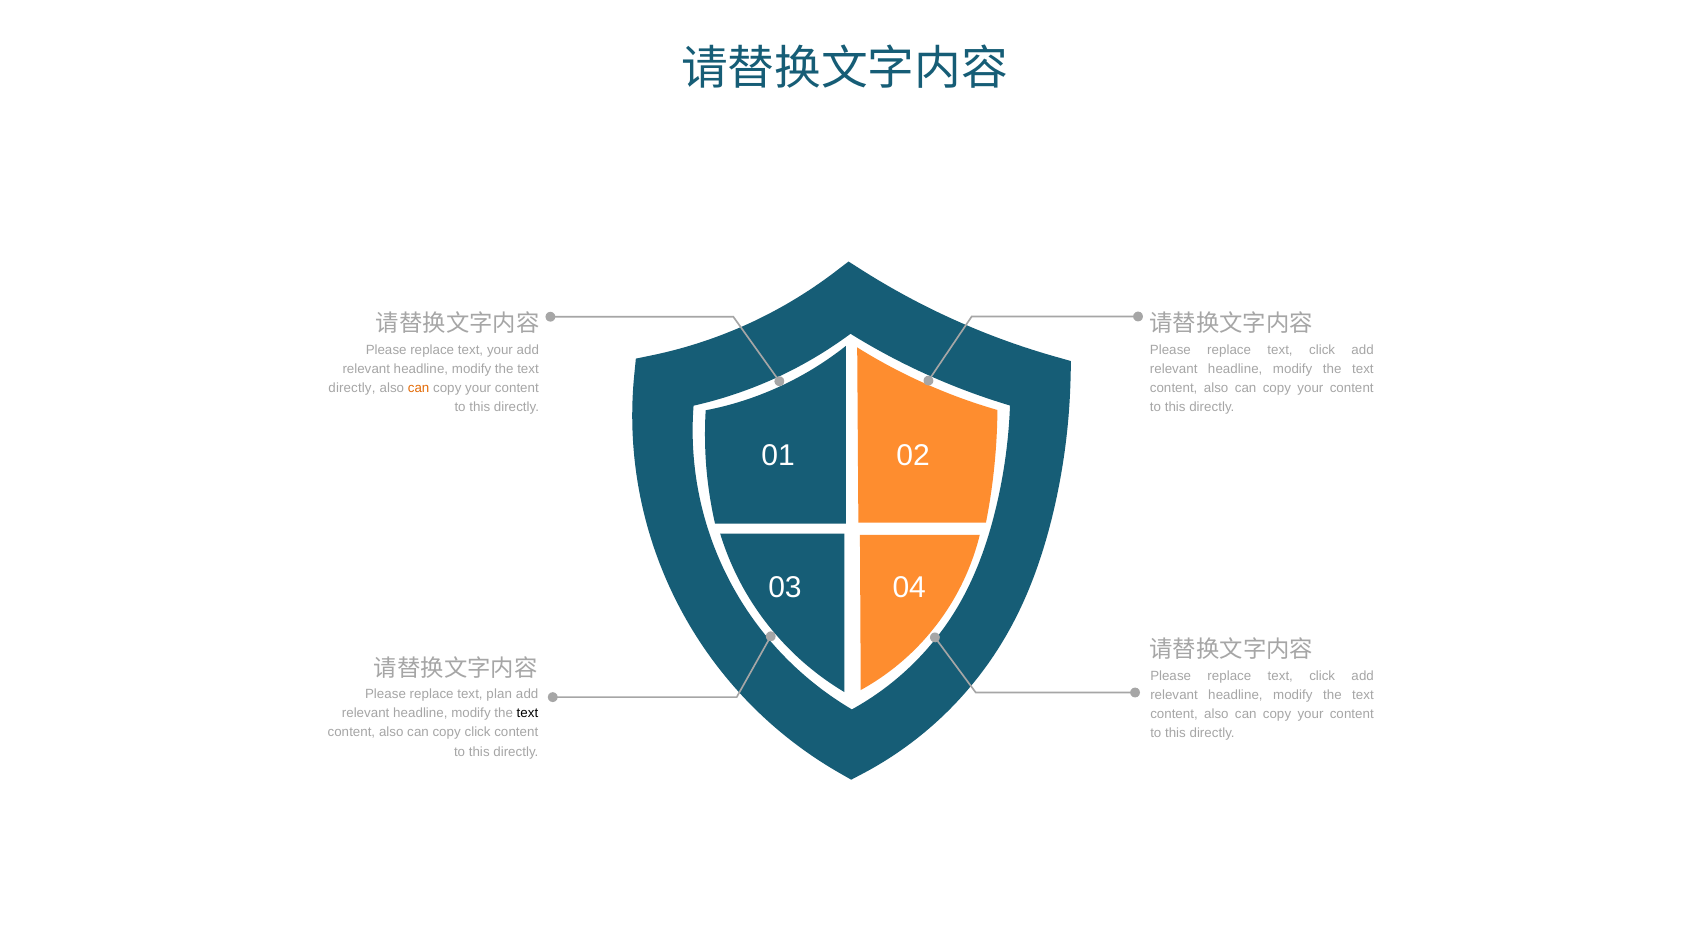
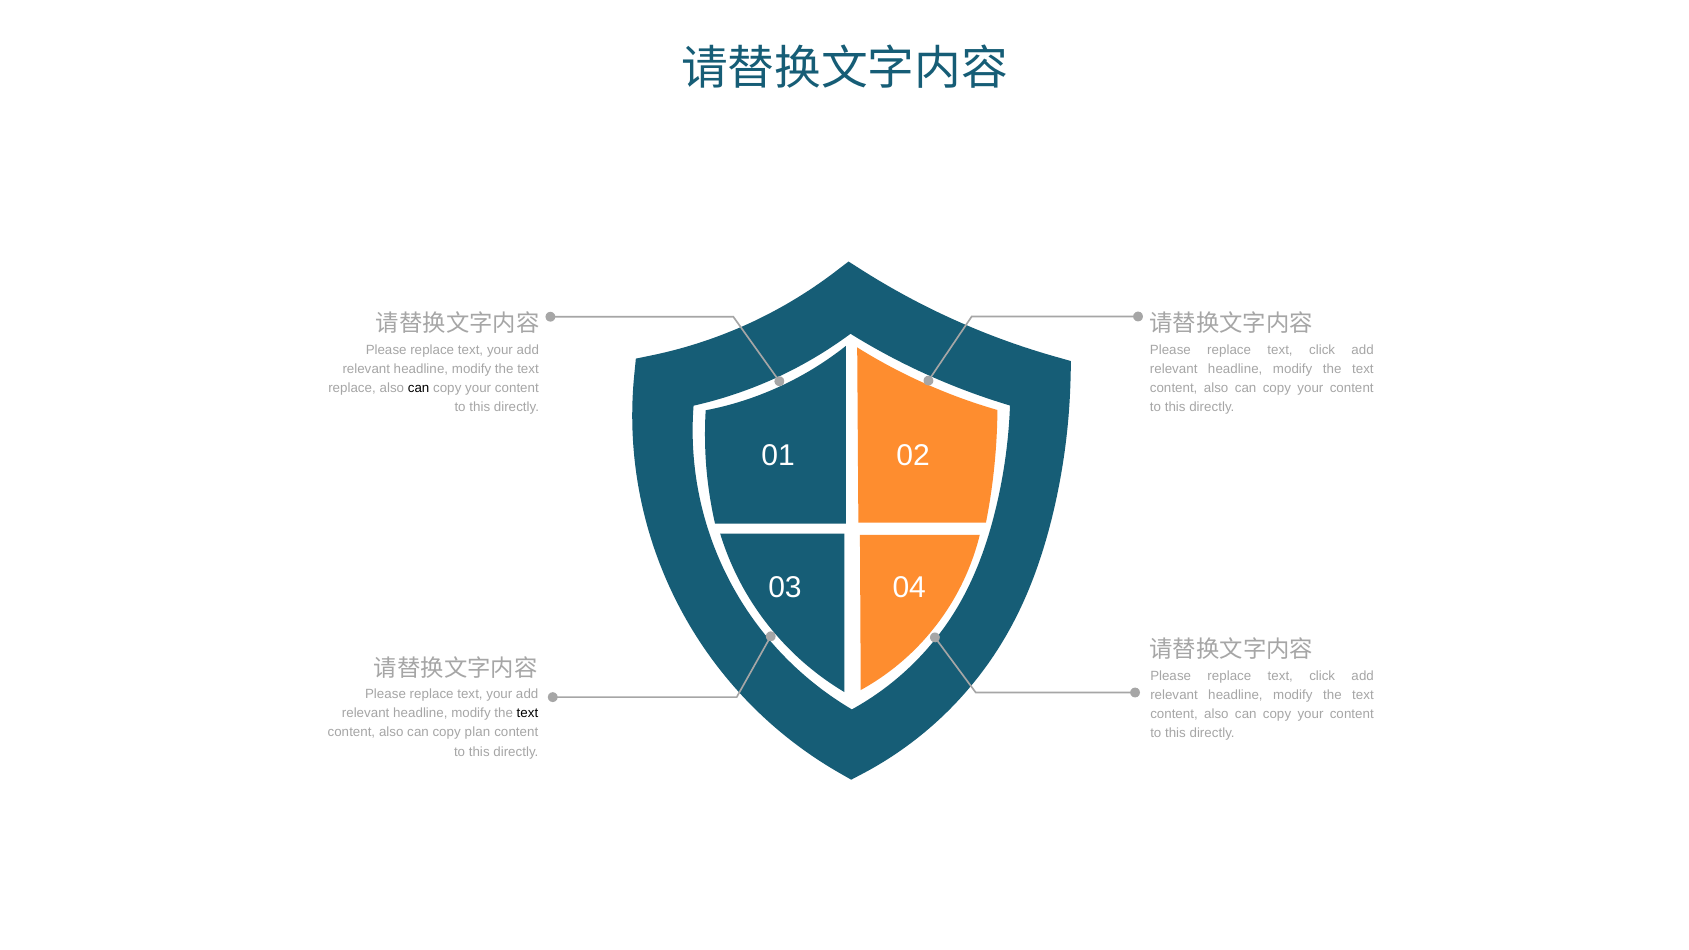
directly: directly -> replace (352, 388)
can colour: orange -> black (419, 388)
plan: plan -> your (499, 694)
copy click: click -> plan (478, 733)
